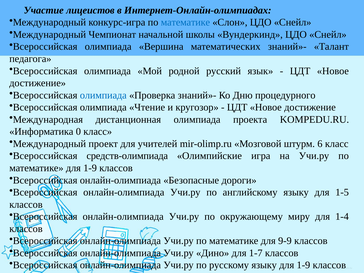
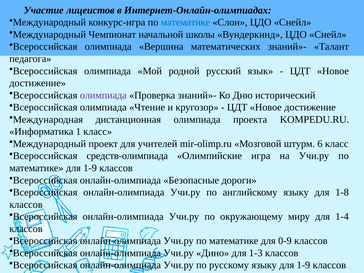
олимпиада colour: blue -> purple (103, 95)
процедурного: процедурного -> исторический (285, 95)
0: 0 -> 1 (78, 132)
1-5: 1-5 -> 1-8 (342, 192)
9-9: 9-9 -> 0-9 (285, 241)
1-7: 1-7 -> 1-3 (256, 253)
